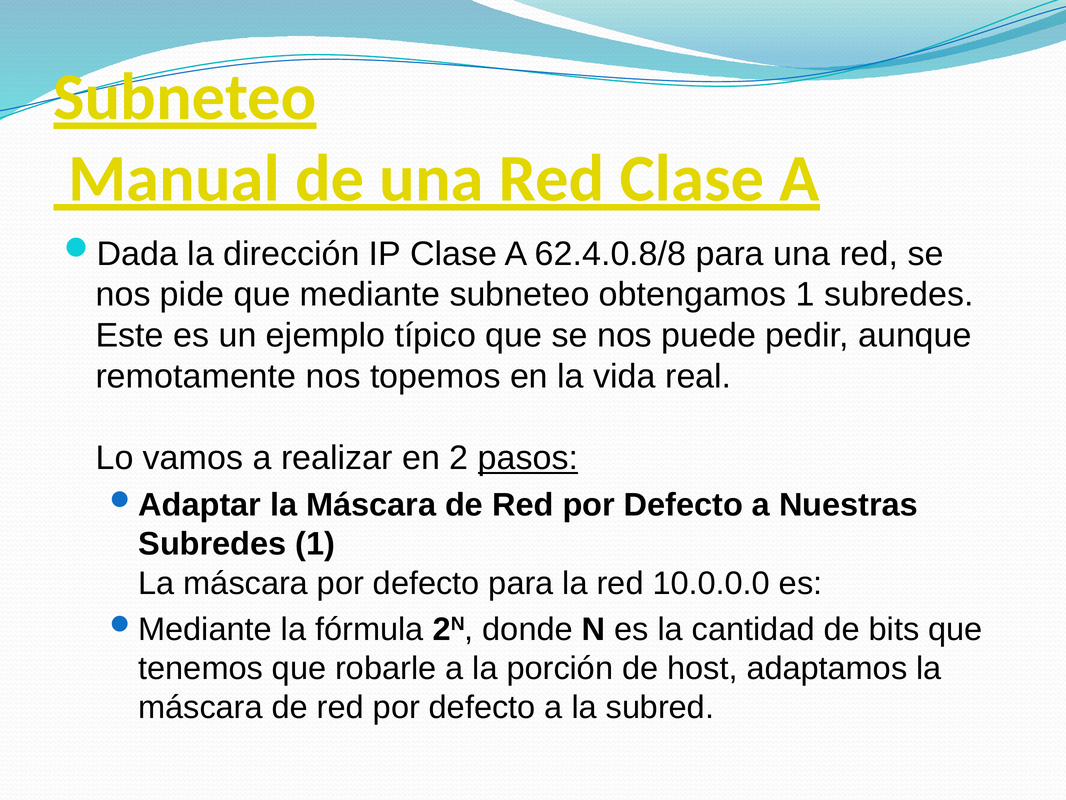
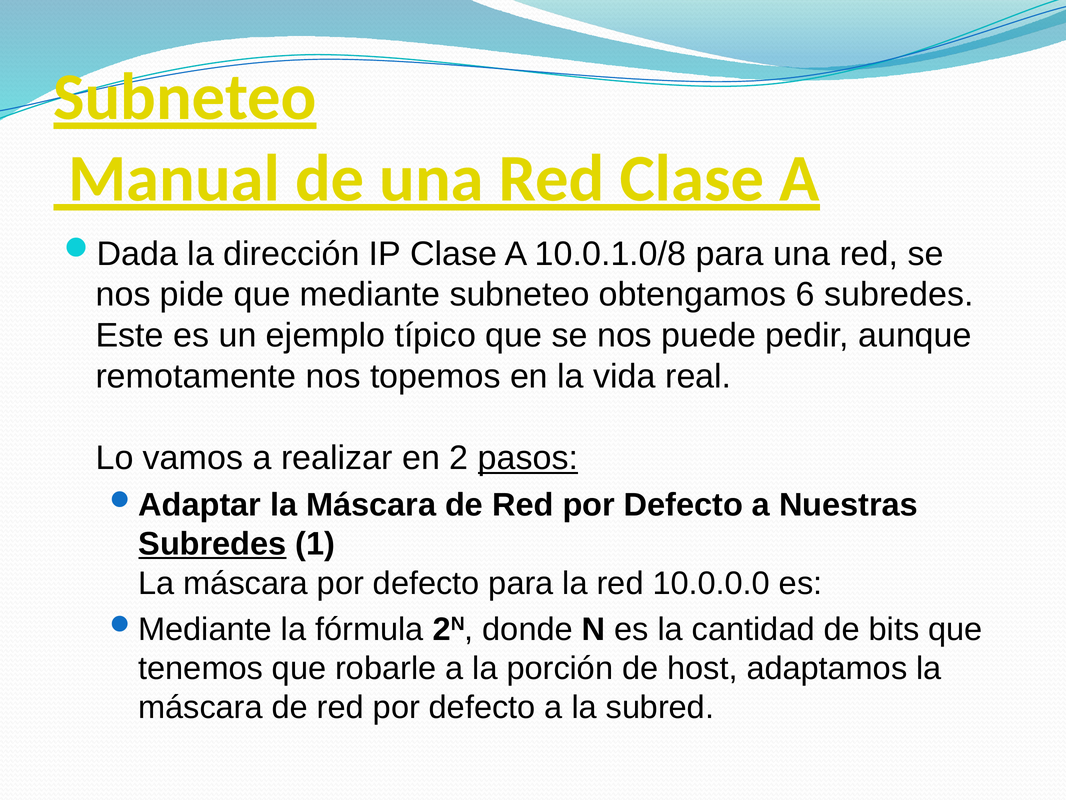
62.4.0.8/8: 62.4.0.8/8 -> 10.0.1.0/8 (611, 254)
obtengamos 1: 1 -> 6 (805, 295)
Subredes underline: none -> present (212, 544)
